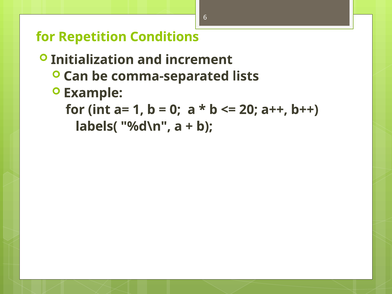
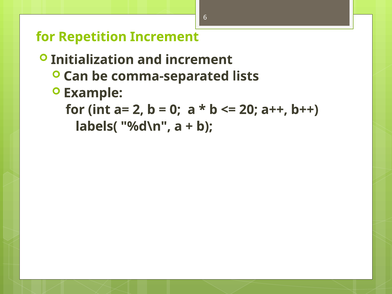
Repetition Conditions: Conditions -> Increment (164, 37)
1: 1 -> 2 (138, 110)
